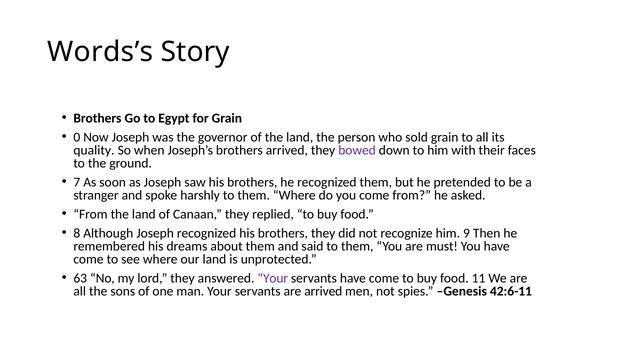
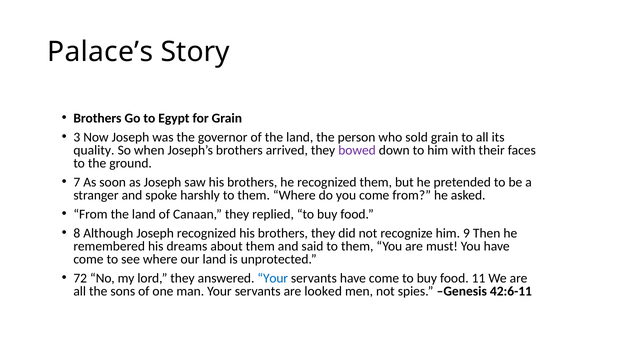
Words’s: Words’s -> Palace’s (100, 52)
0: 0 -> 3 (77, 137)
63: 63 -> 72 (80, 278)
Your colour: purple -> blue (273, 278)
are arrived: arrived -> looked (323, 291)
